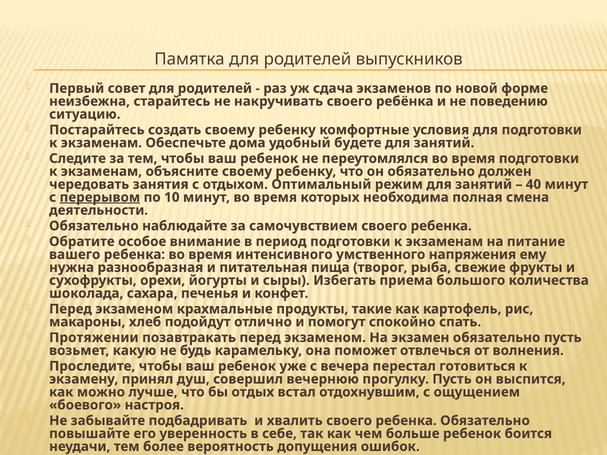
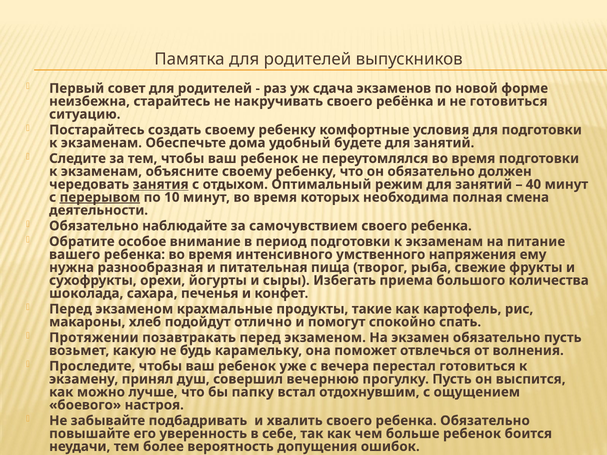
не поведению: поведению -> готовиться (509, 101)
занятия underline: none -> present (161, 184)
отдых: отдых -> папку (253, 392)
